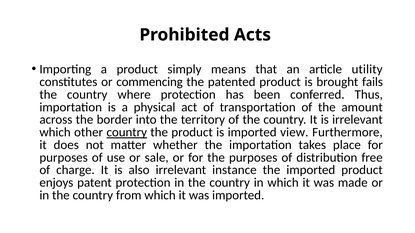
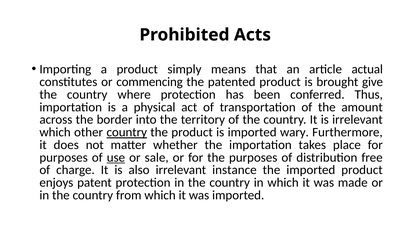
utility: utility -> actual (367, 70)
fails: fails -> give (373, 82)
view: view -> wary (294, 133)
use underline: none -> present (116, 158)
